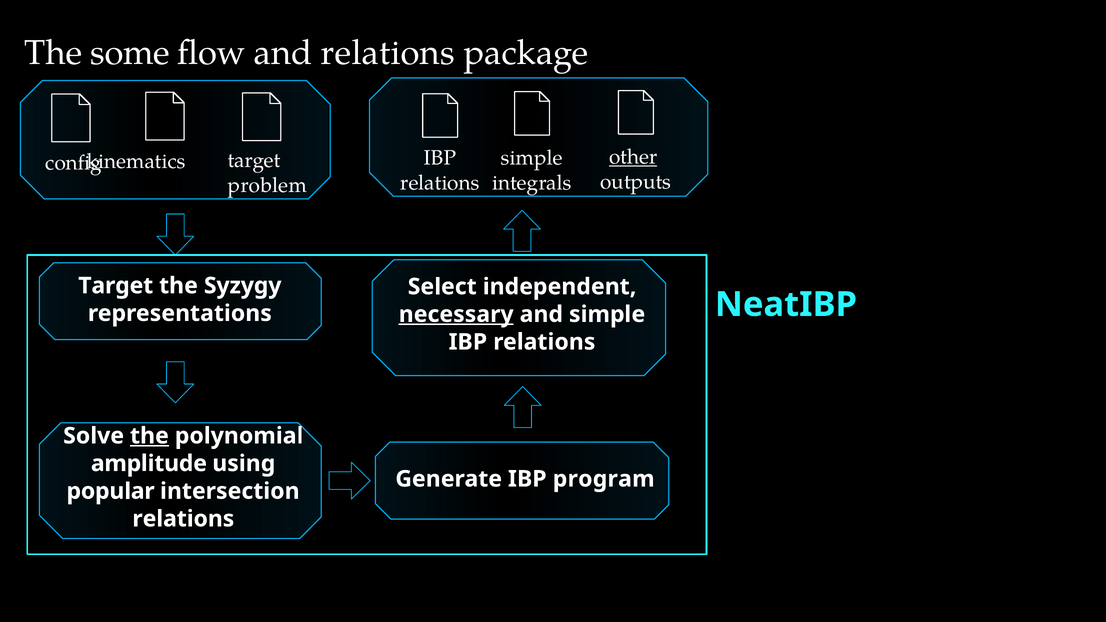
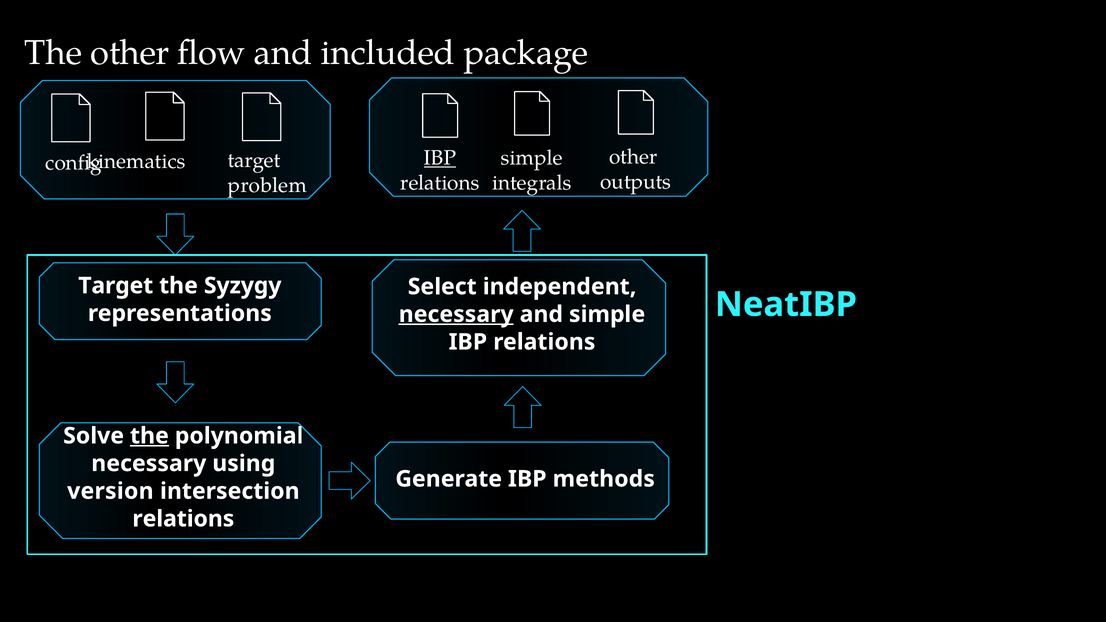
The some: some -> other (130, 53)
and relations: relations -> included (388, 53)
other underline: present -> none (633, 157)
IBP underline: none -> present (440, 158)
amplitude: amplitude -> necessary (149, 464)
program: program -> methods (604, 479)
popular: popular -> version (110, 491)
